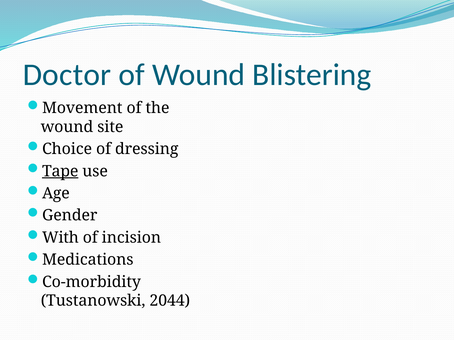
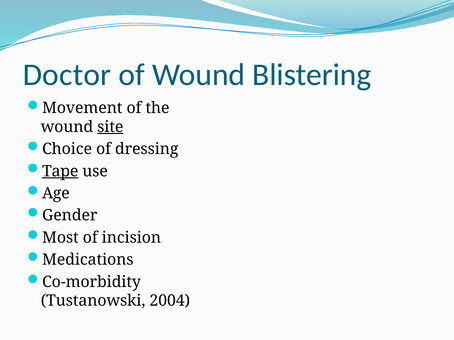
site underline: none -> present (110, 127)
With: With -> Most (60, 238)
2044: 2044 -> 2004 (170, 301)
